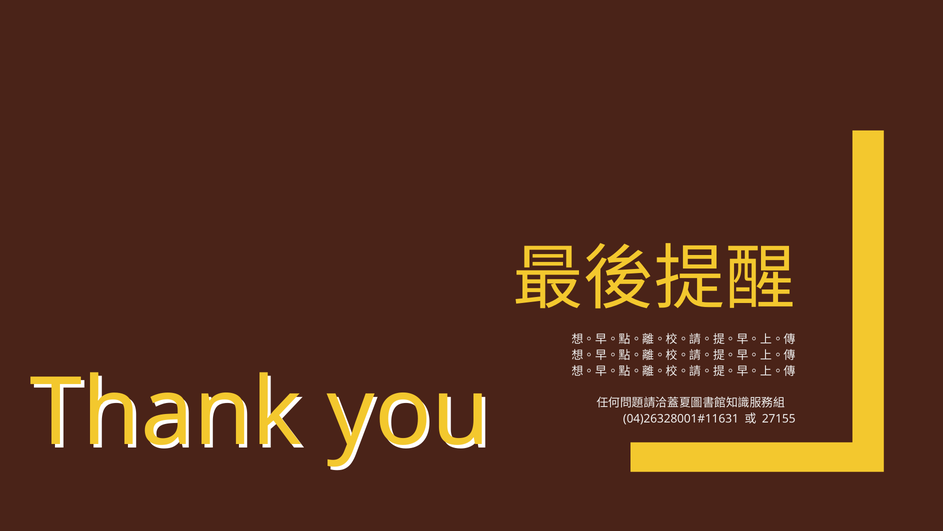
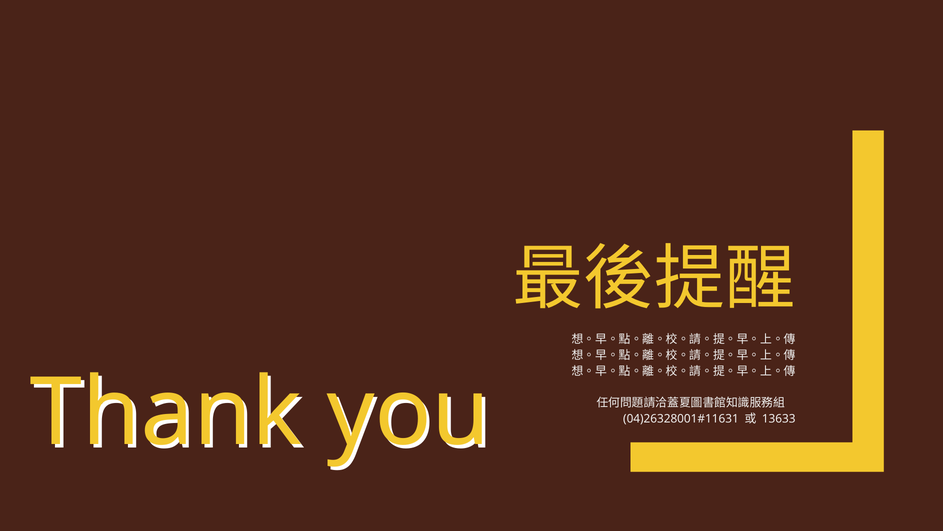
27155: 27155 -> 13633 (779, 418)
